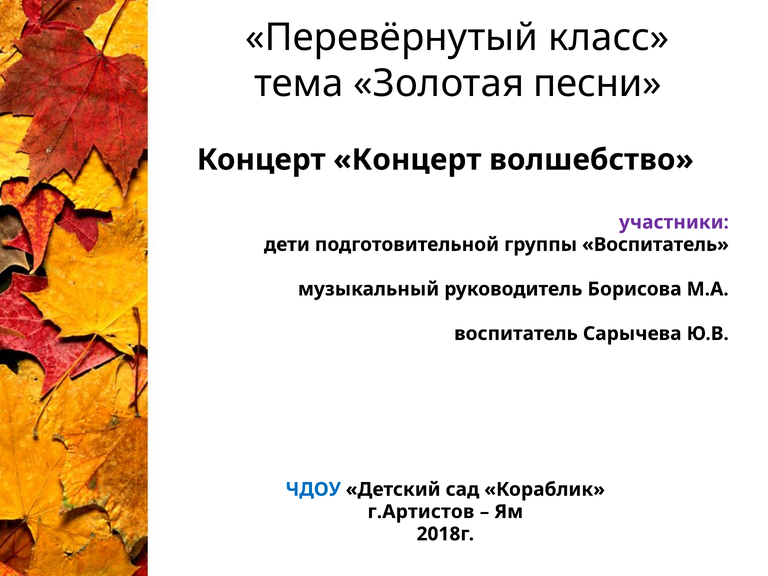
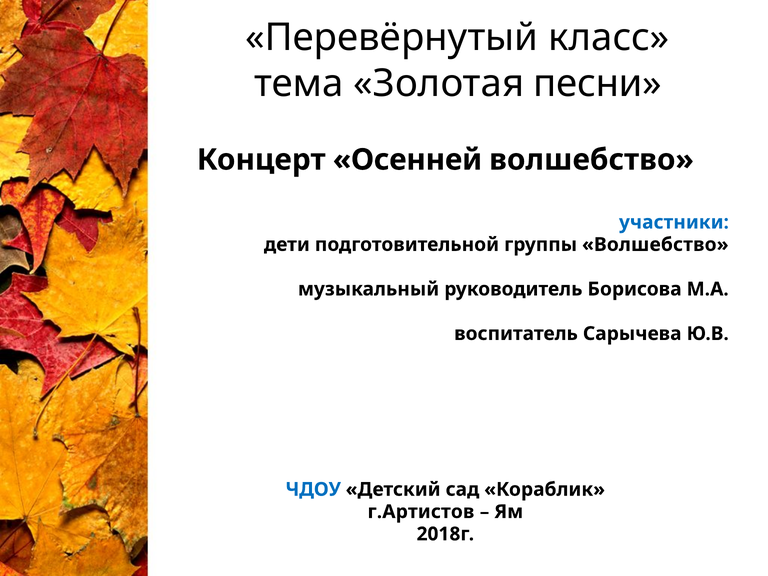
Концерт Концерт: Концерт -> Осенней (408, 160)
участники colour: purple -> blue (674, 222)
группы Воспитатель: Воспитатель -> Волшебство (655, 245)
